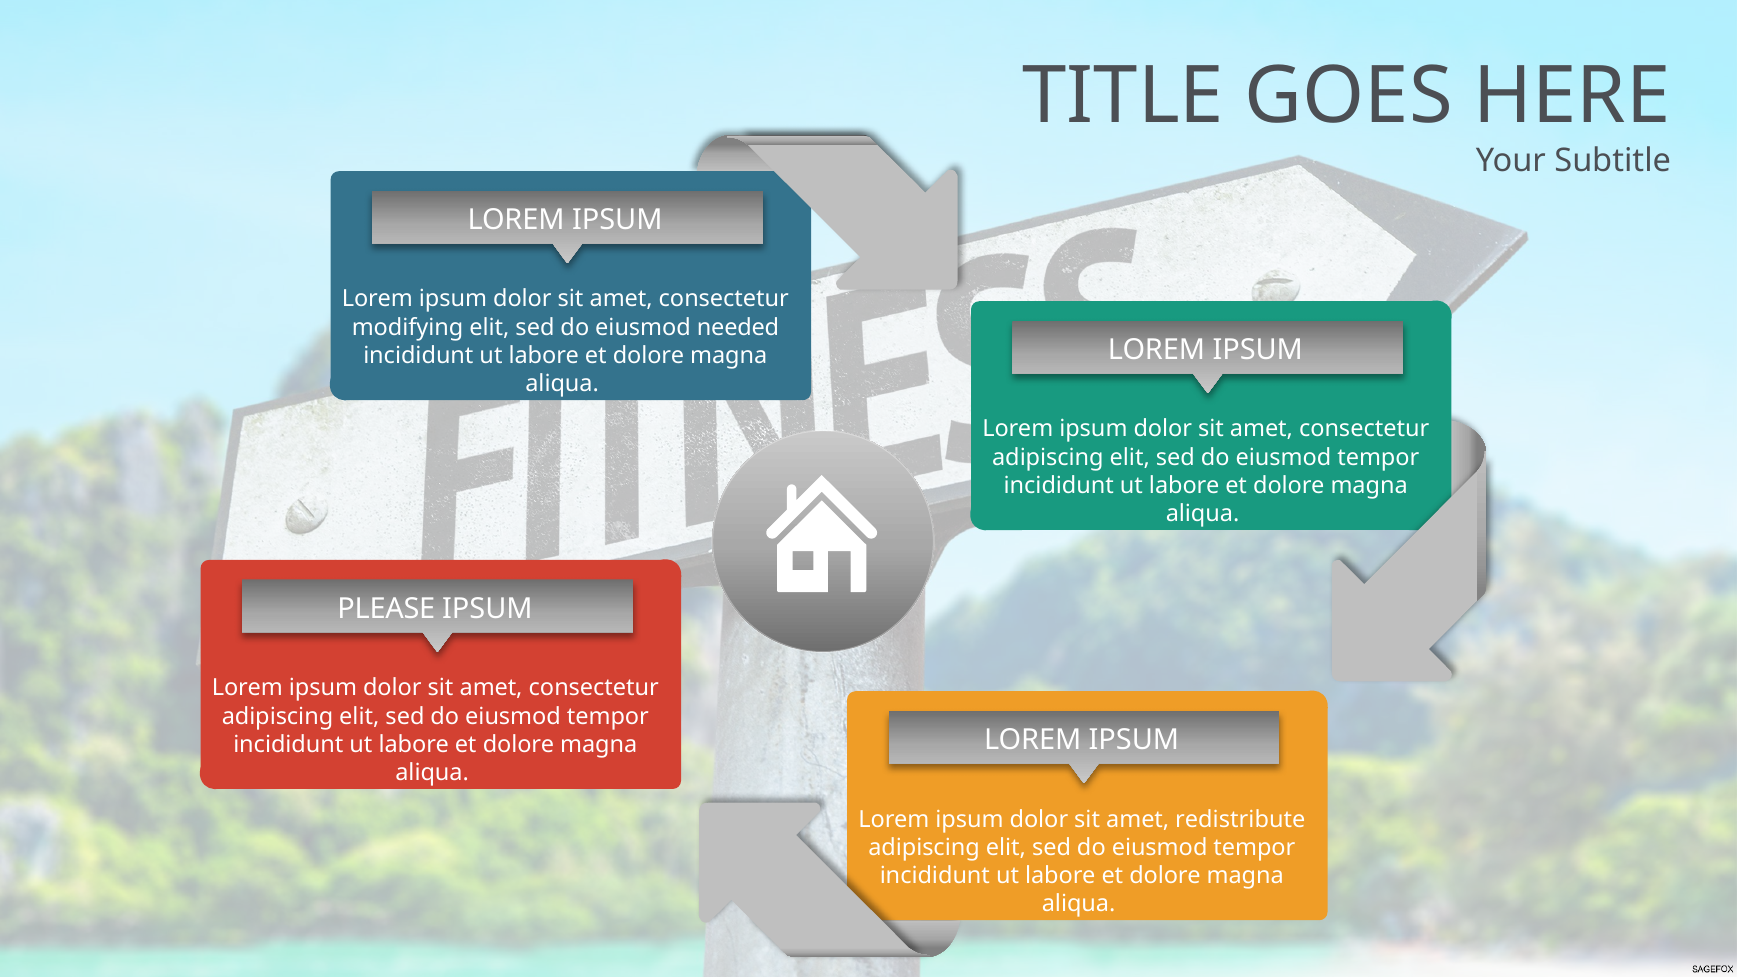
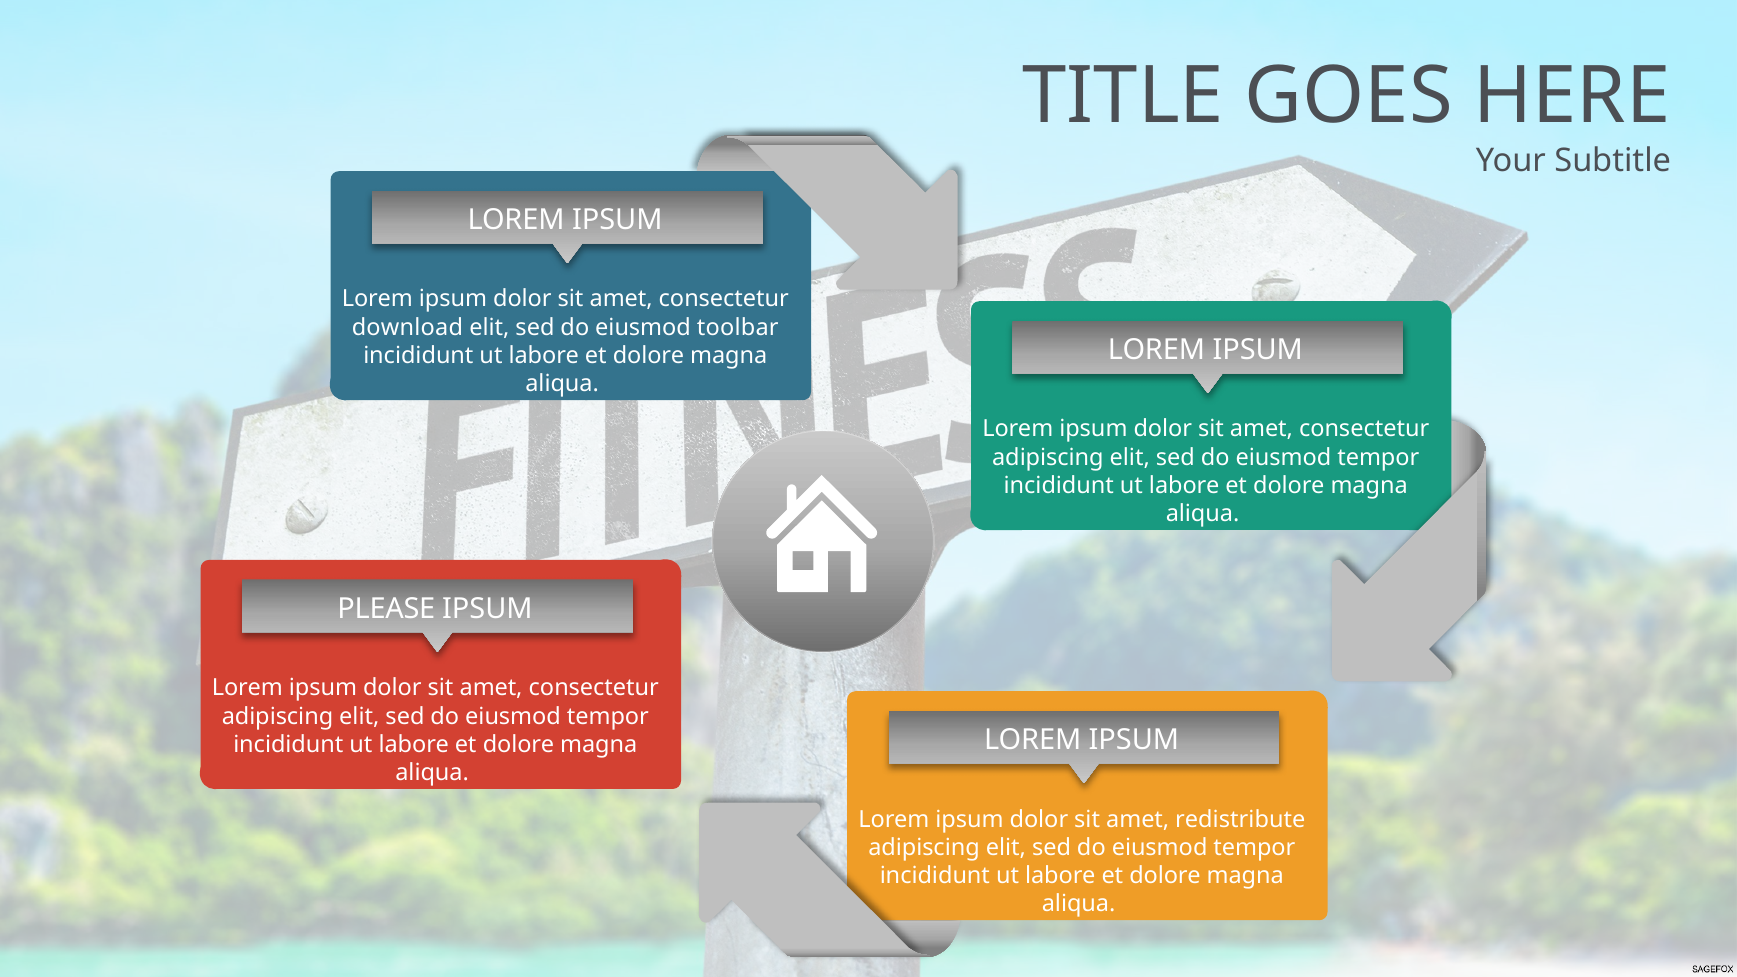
modifying: modifying -> download (407, 328)
needed: needed -> toolbar (738, 328)
